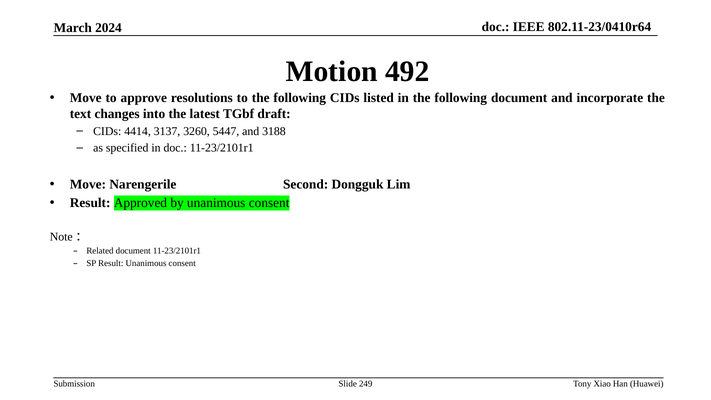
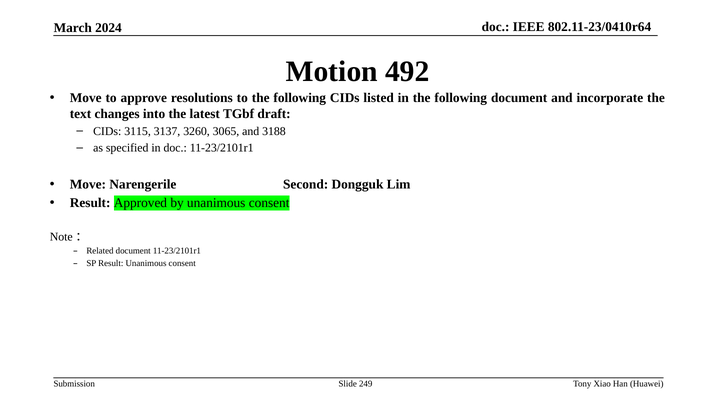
4414: 4414 -> 3115 (138, 131)
5447: 5447 -> 3065 (226, 131)
